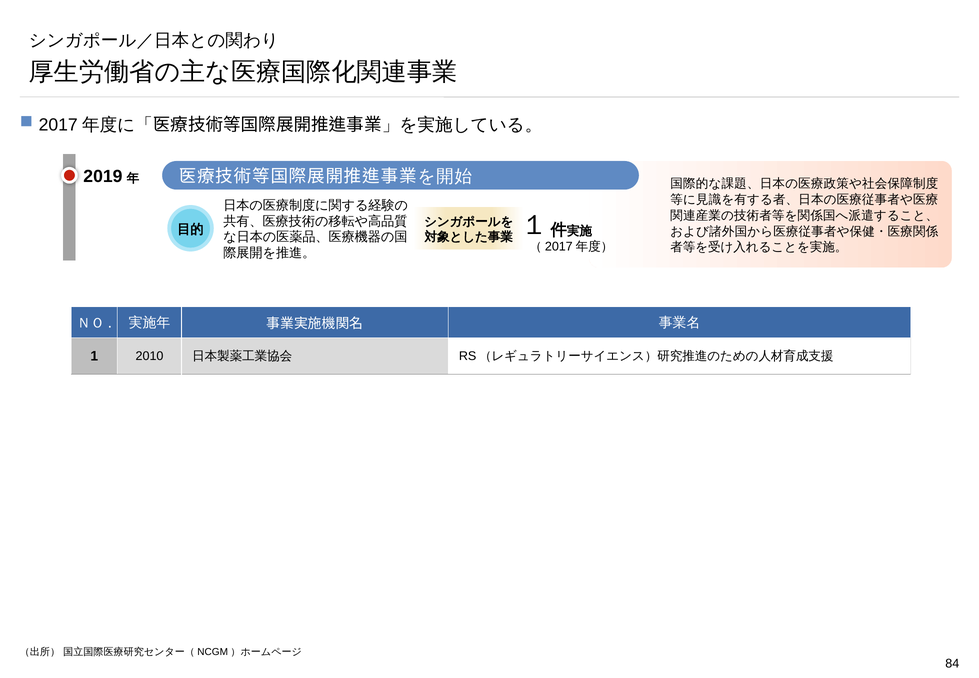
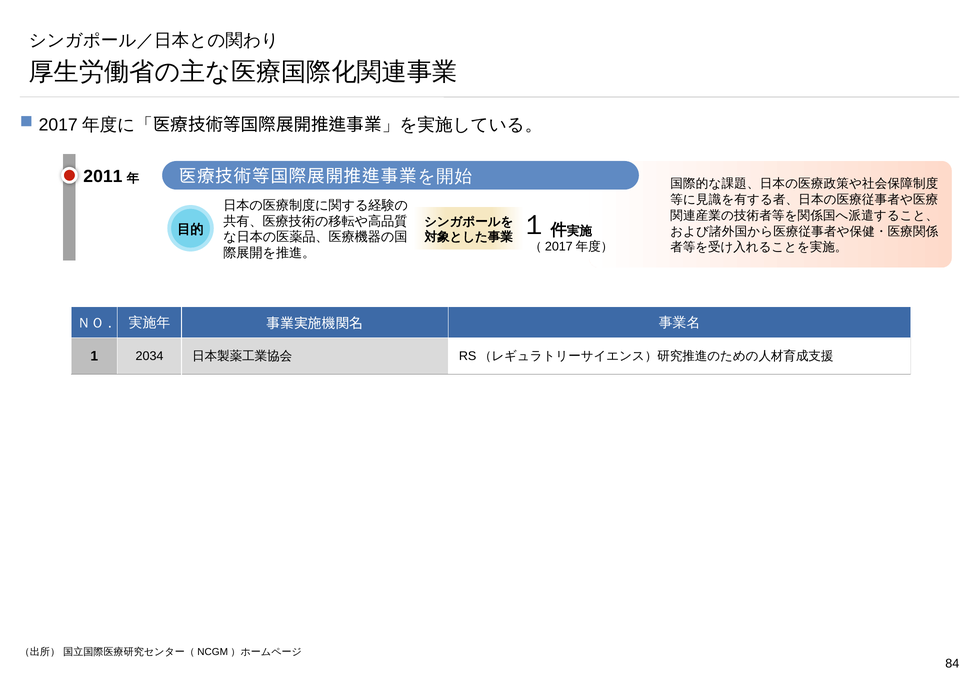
2019: 2019 -> 2011 (103, 176)
2010: 2010 -> 2034 (150, 356)
